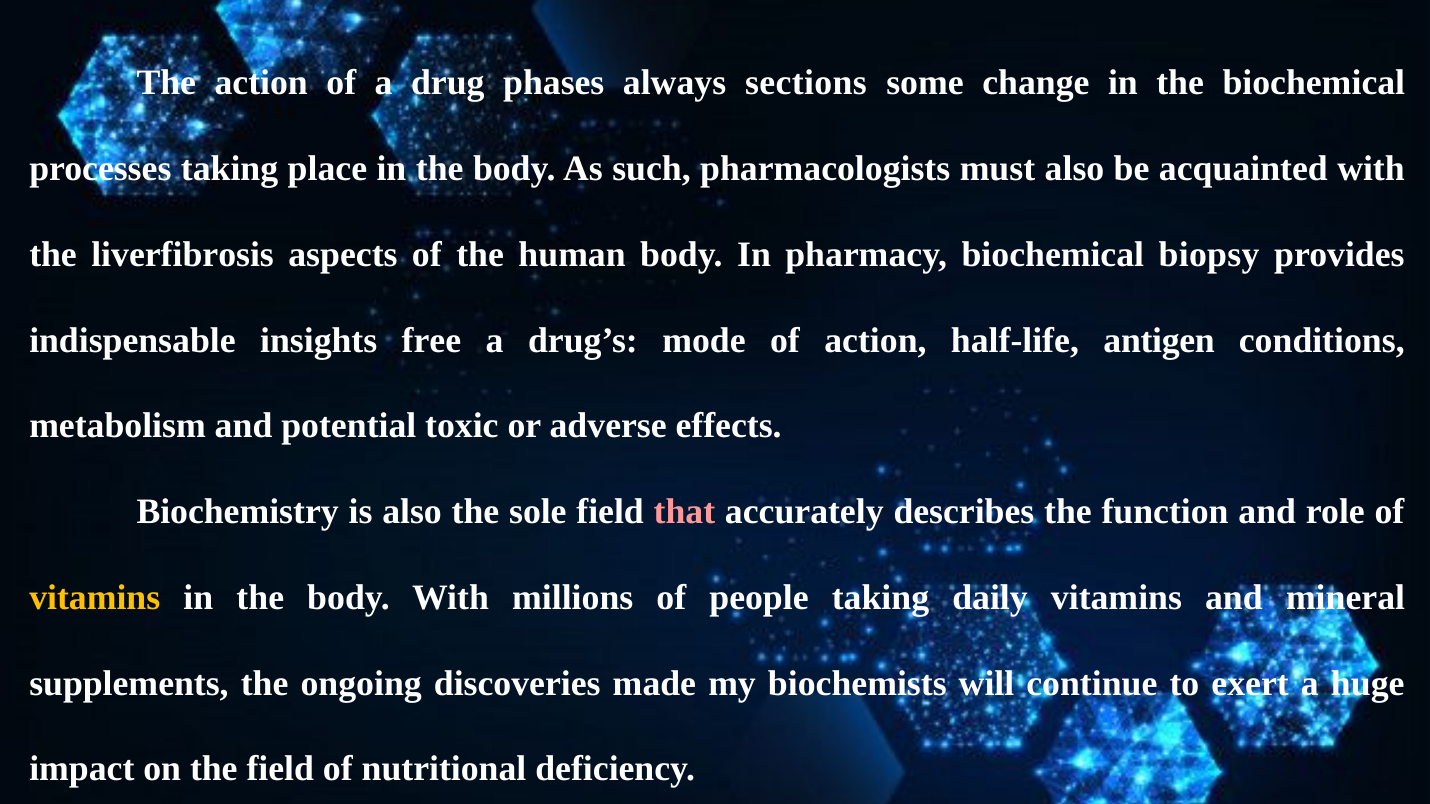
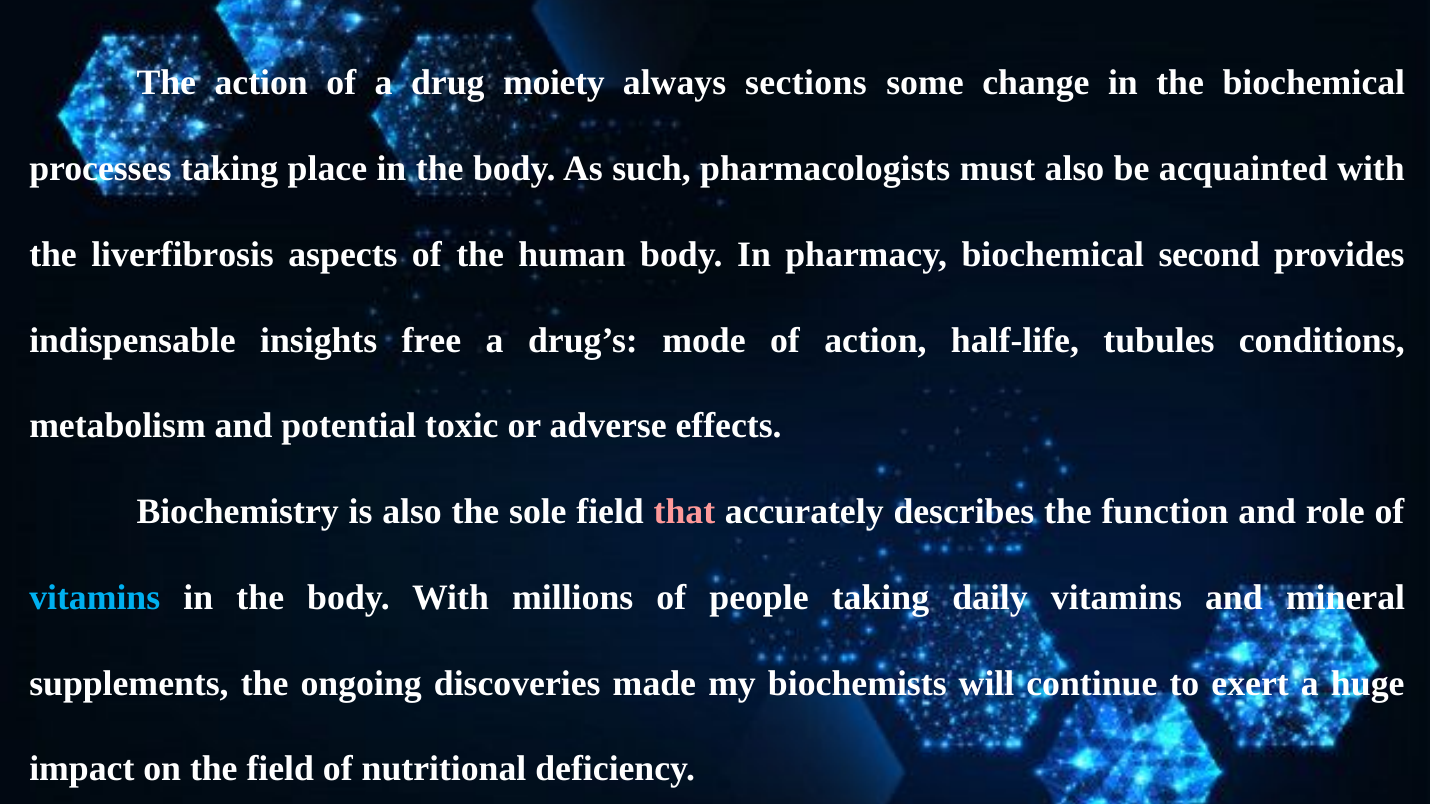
phases: phases -> moiety (554, 83)
biopsy: biopsy -> second (1209, 255)
antigen: antigen -> tubules (1159, 340)
vitamins colour: yellow -> light blue (95, 598)
